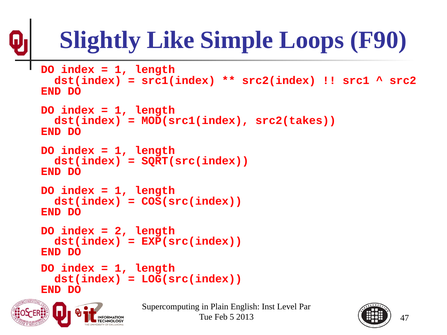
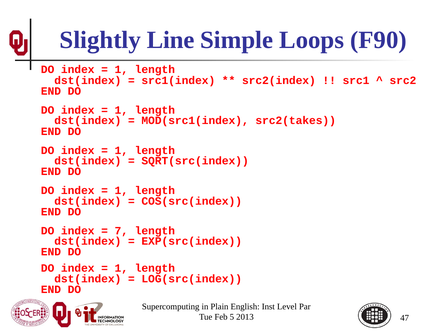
Like: Like -> Line (171, 40)
2: 2 -> 7 (121, 231)
